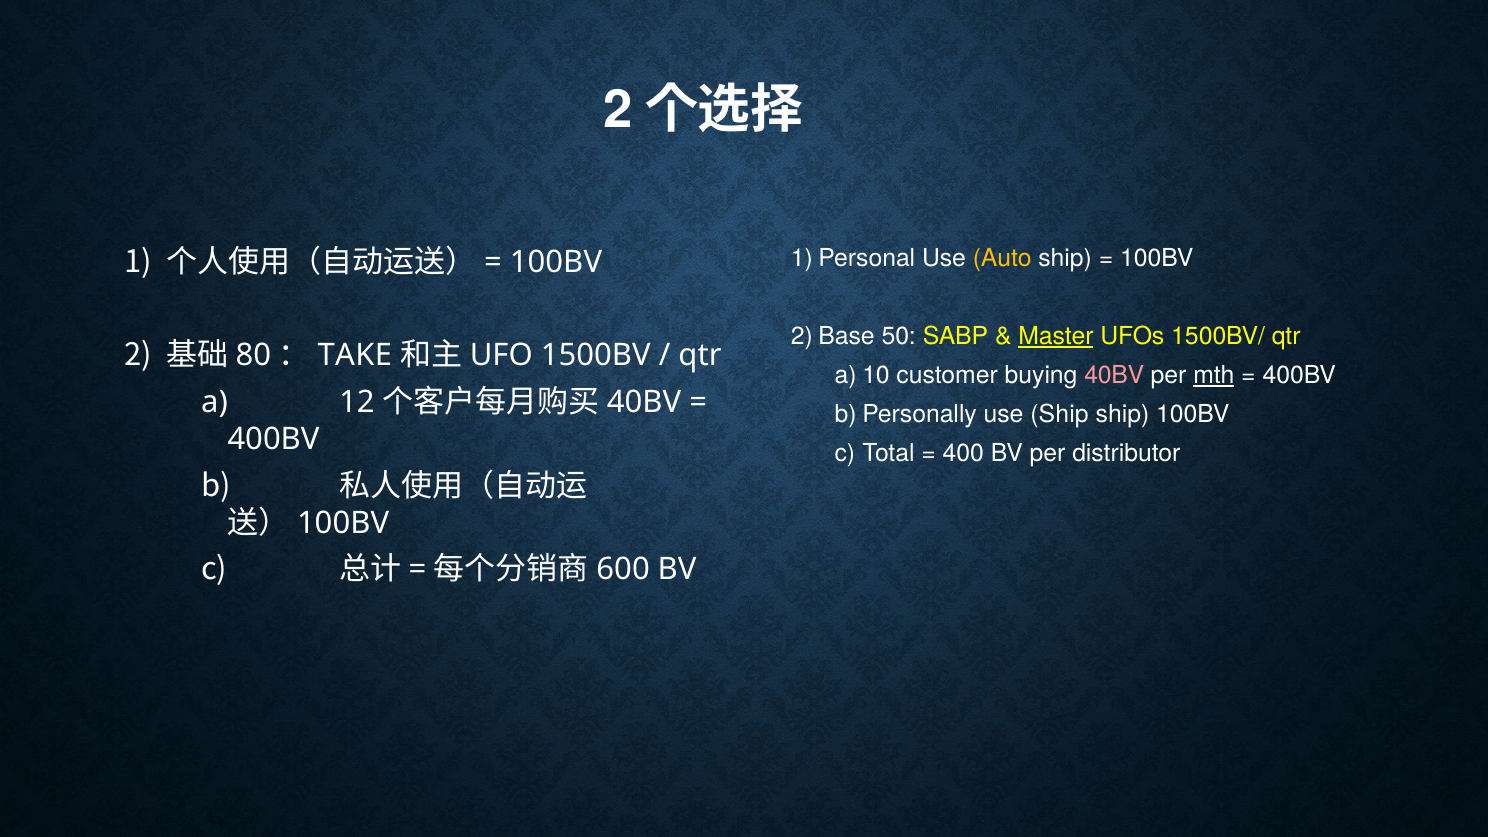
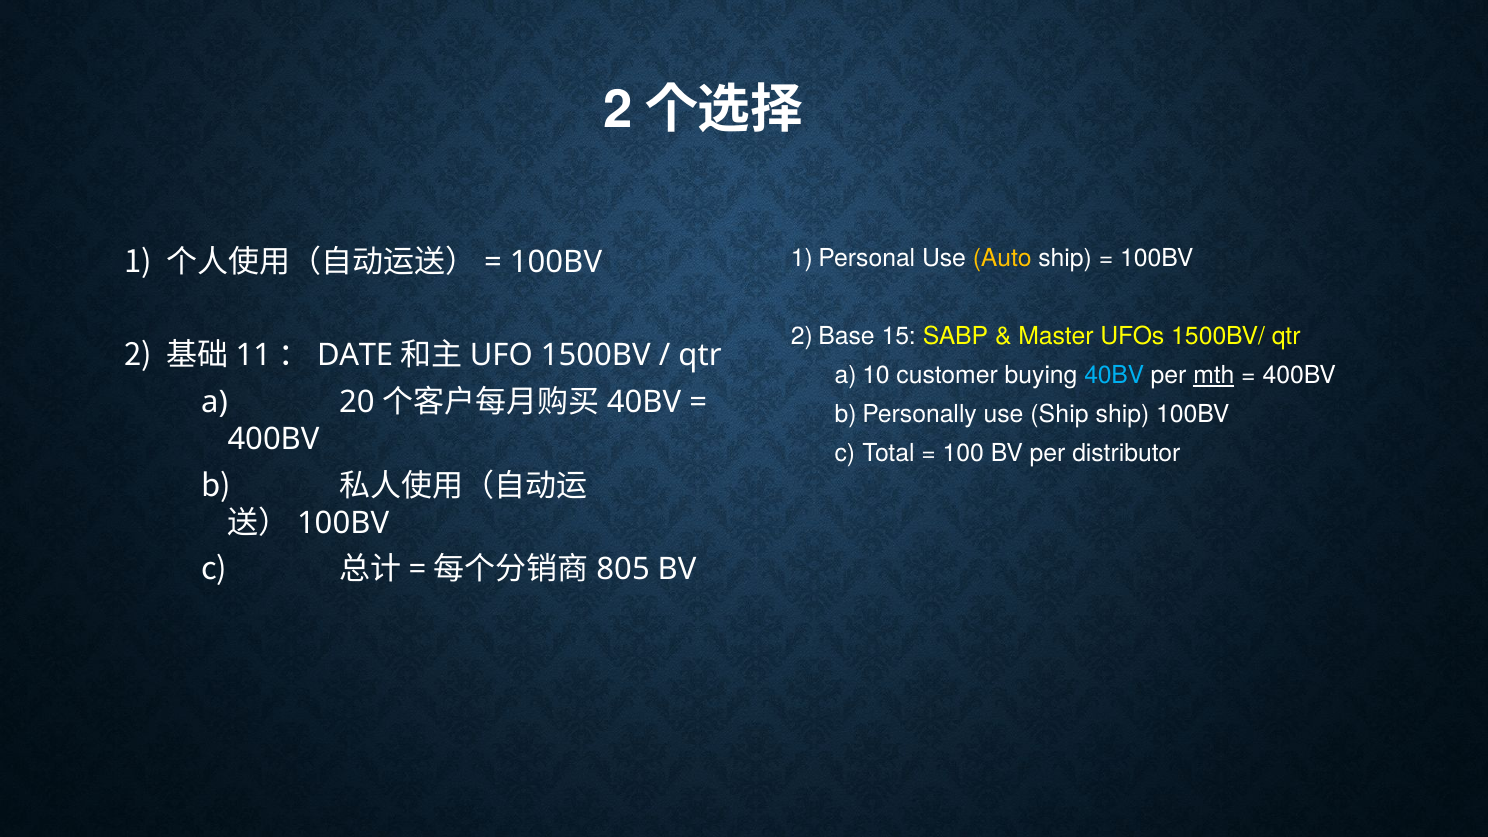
50: 50 -> 15 (899, 336)
Master underline: present -> none (1056, 336)
80: 80 -> 11 (253, 356)
TAKE: TAKE -> DATE (355, 356)
40BV colour: pink -> light blue (1114, 376)
12: 12 -> 20 (357, 402)
400: 400 -> 100 (963, 454)
600: 600 -> 805 (623, 570)
